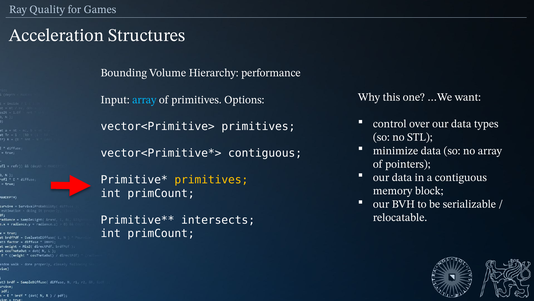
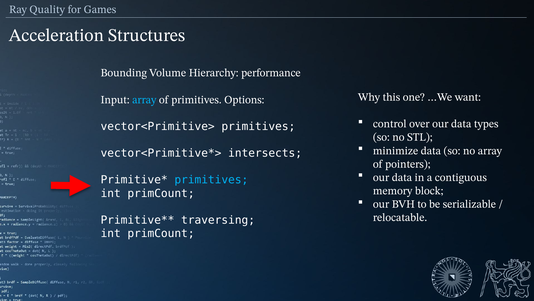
contiguous: contiguous -> intersects (265, 153)
primitives colour: yellow -> light blue (211, 180)
intersects: intersects -> traversing (218, 220)
